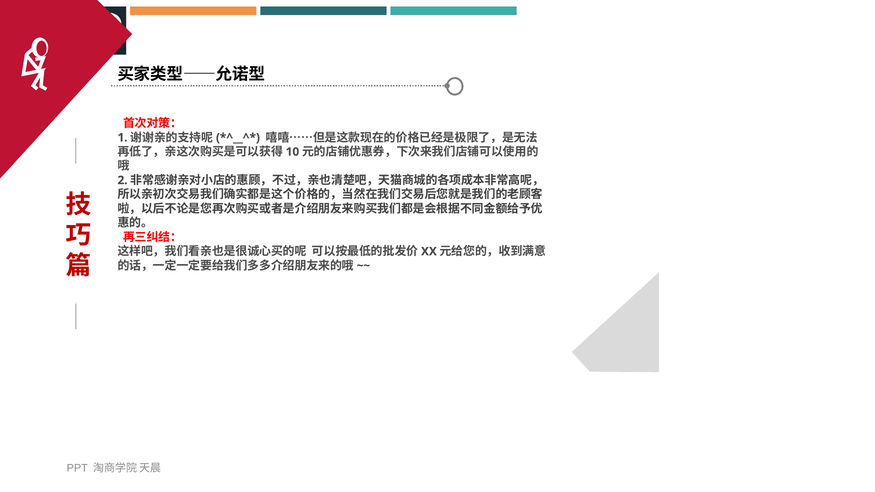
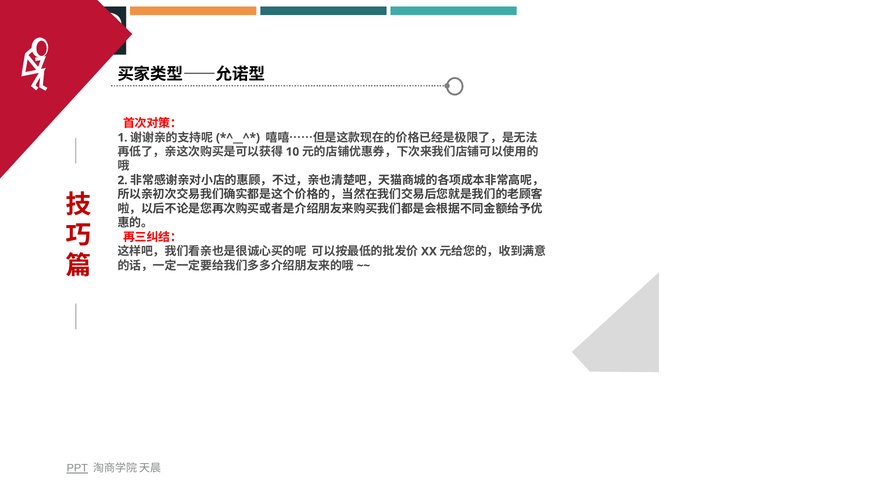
PPT underline: none -> present (77, 468)
